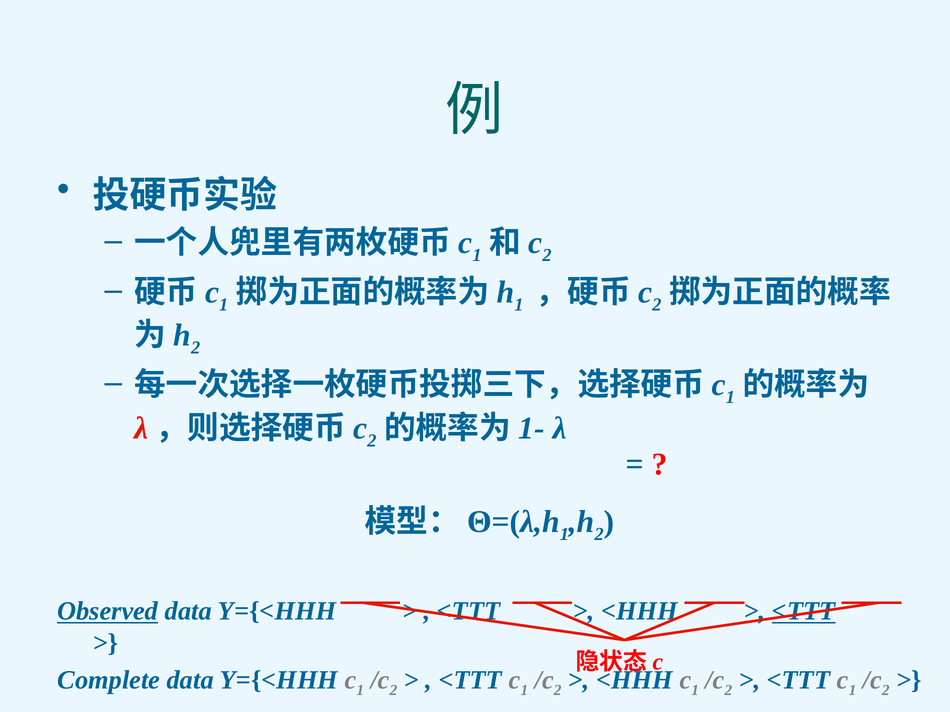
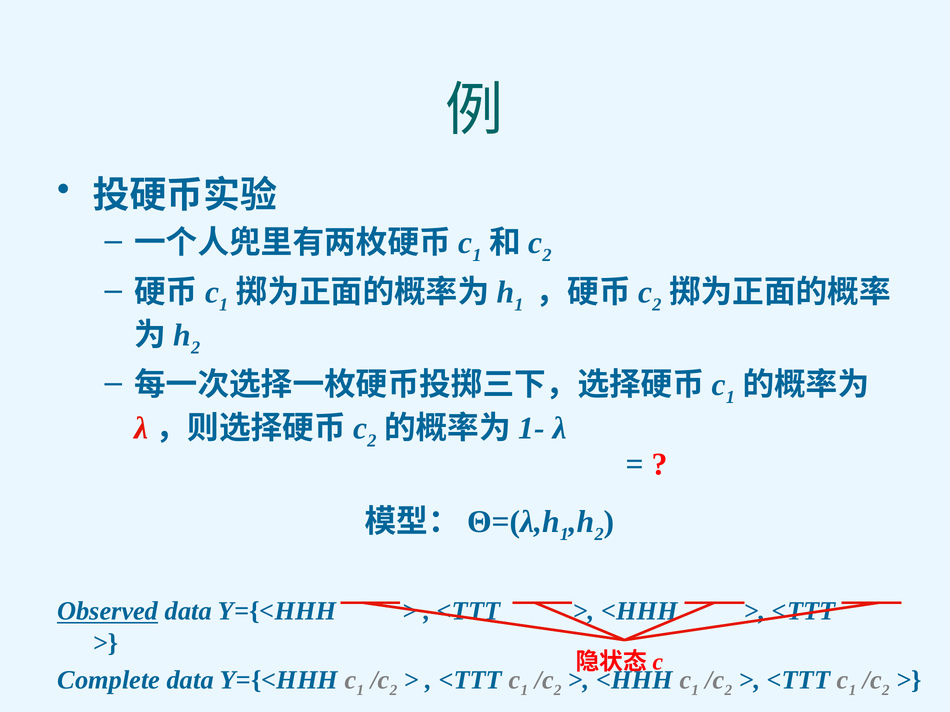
<TTT underline: present -> none (804, 612)
